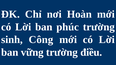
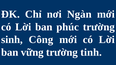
Hoàn: Hoàn -> Ngàn (79, 14)
điều: điều -> tinh (91, 53)
